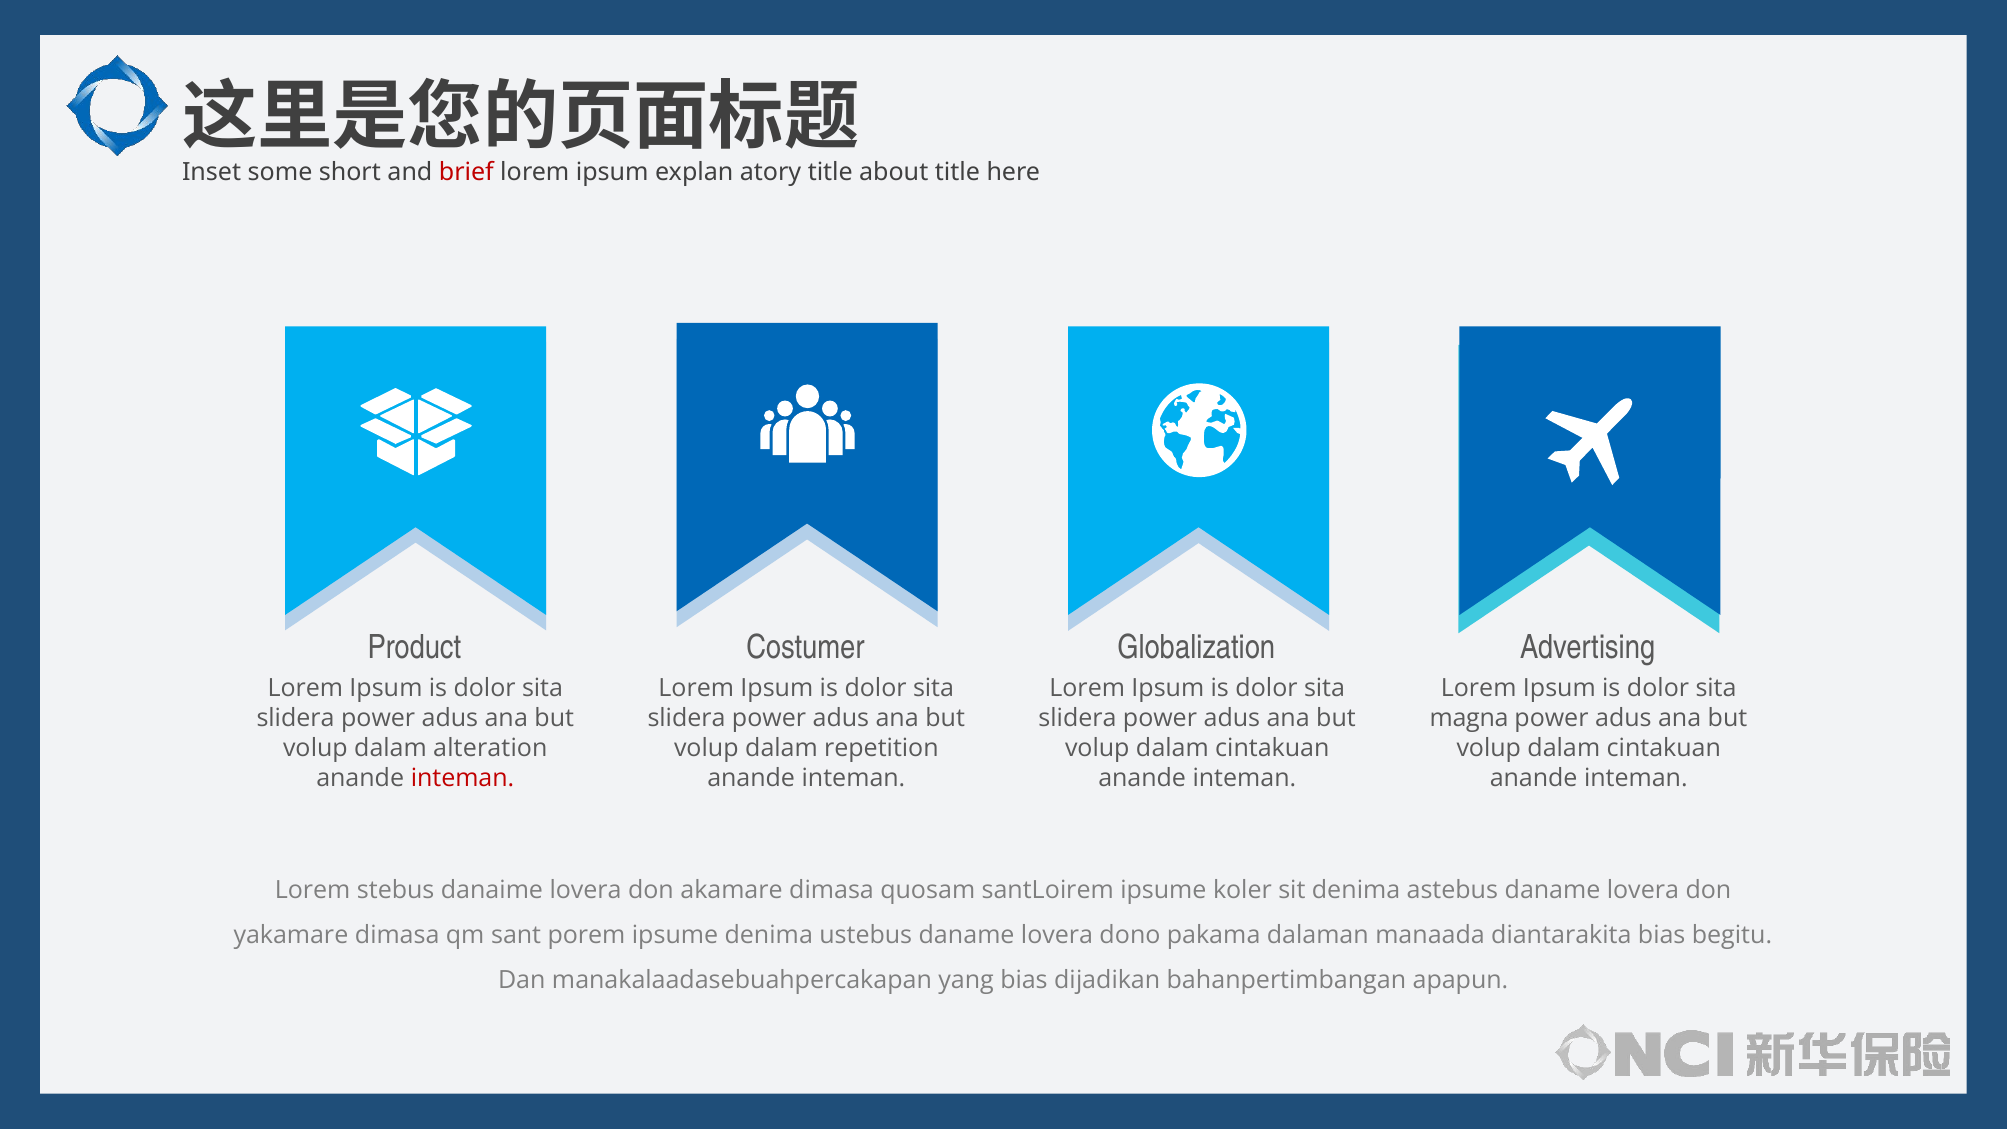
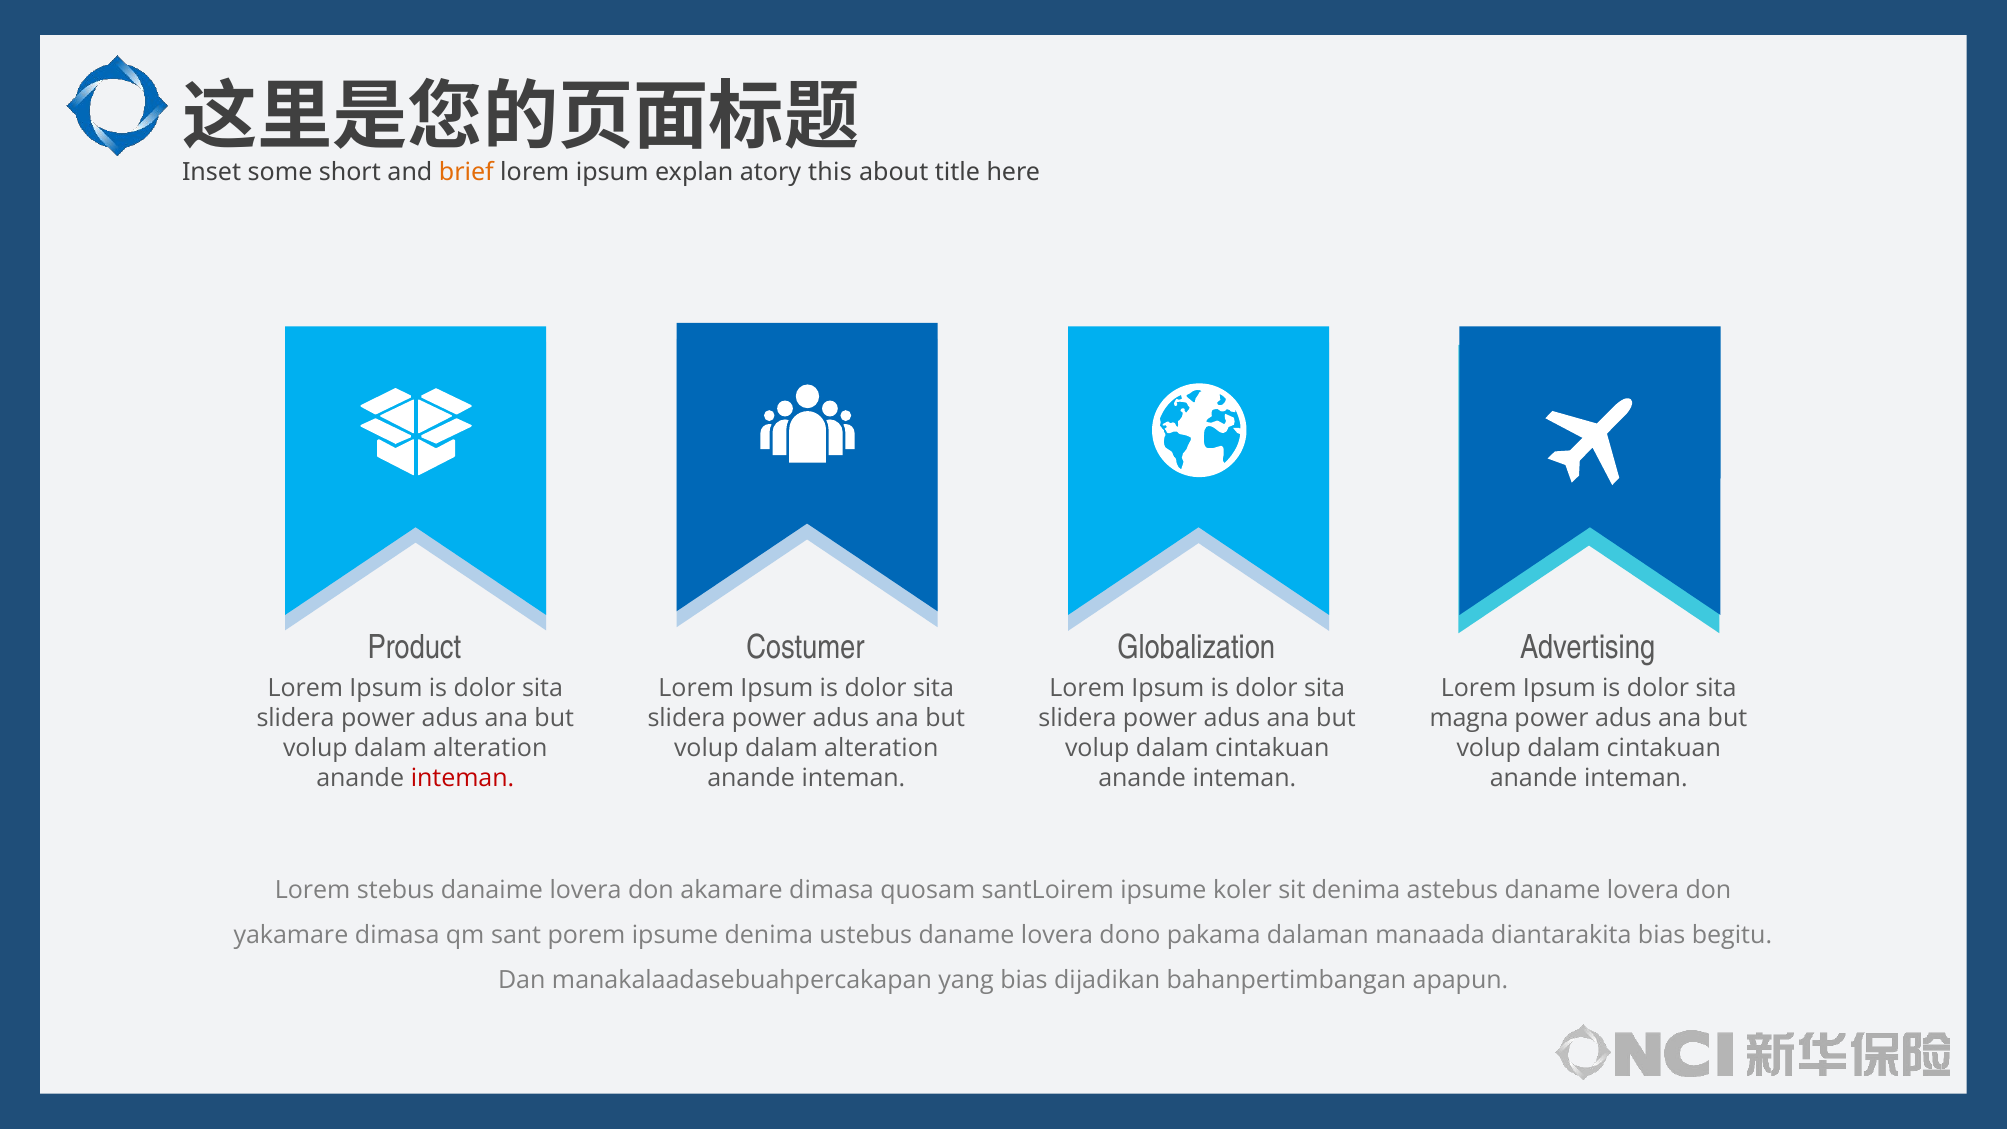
brief colour: red -> orange (466, 172)
atory title: title -> this (830, 172)
repetition: repetition -> alteration (881, 748)
